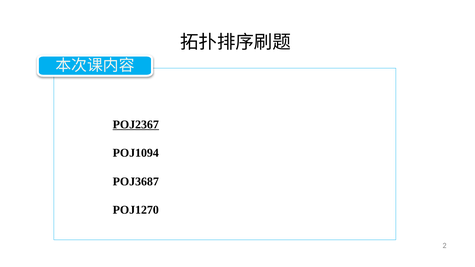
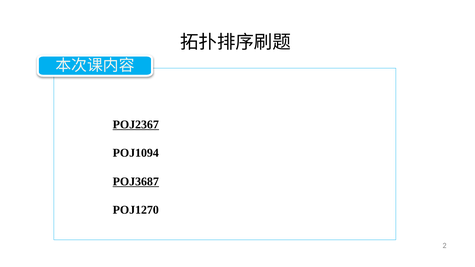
POJ3687 underline: none -> present (136, 182)
